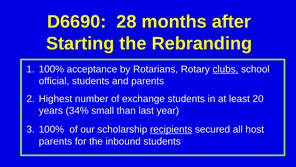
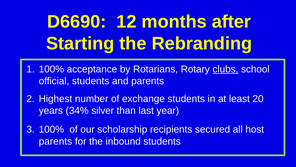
28: 28 -> 12 (126, 22)
small: small -> silver (103, 110)
recipients underline: present -> none (171, 129)
